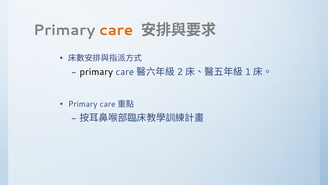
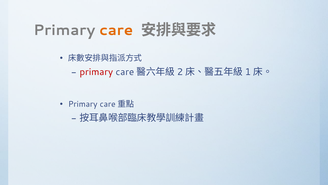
primary colour: black -> red (96, 72)
